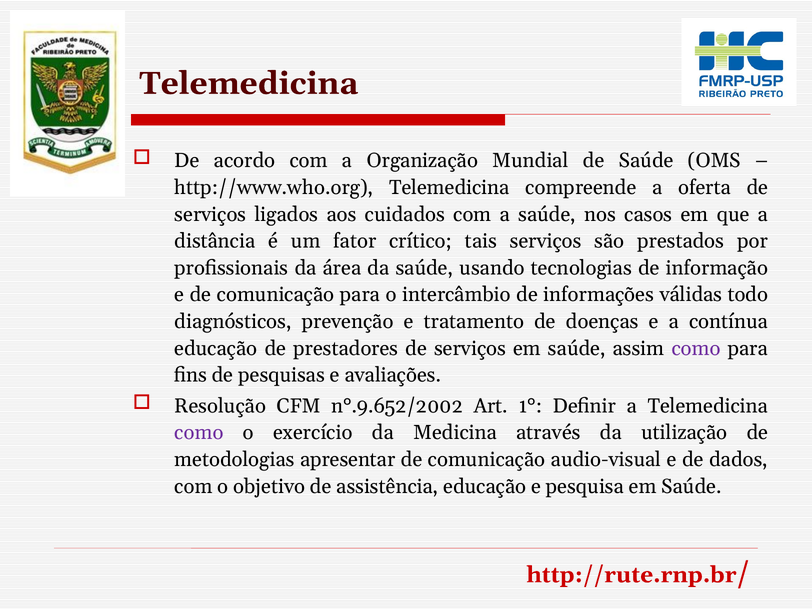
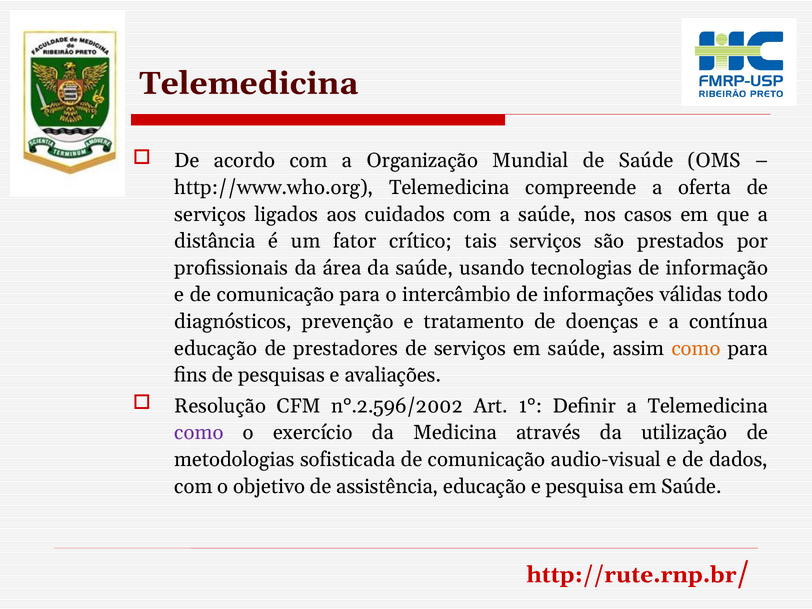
como colour: purple -> orange (696, 348)
n°.9.652/2002: n°.9.652/2002 -> n°.2.596/2002 (397, 406)
apresentar: apresentar -> sofisticada (348, 460)
